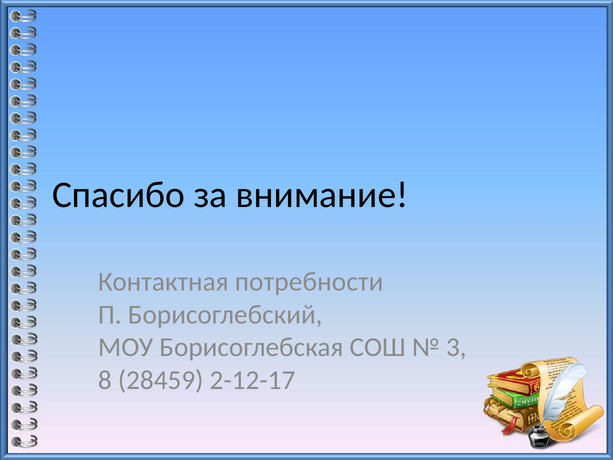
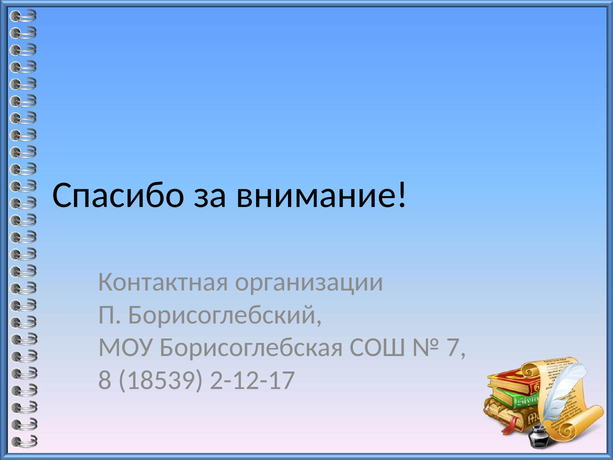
потребности: потребности -> организации (309, 282)
3: 3 -> 7 (456, 347)
28459: 28459 -> 18539 (161, 380)
